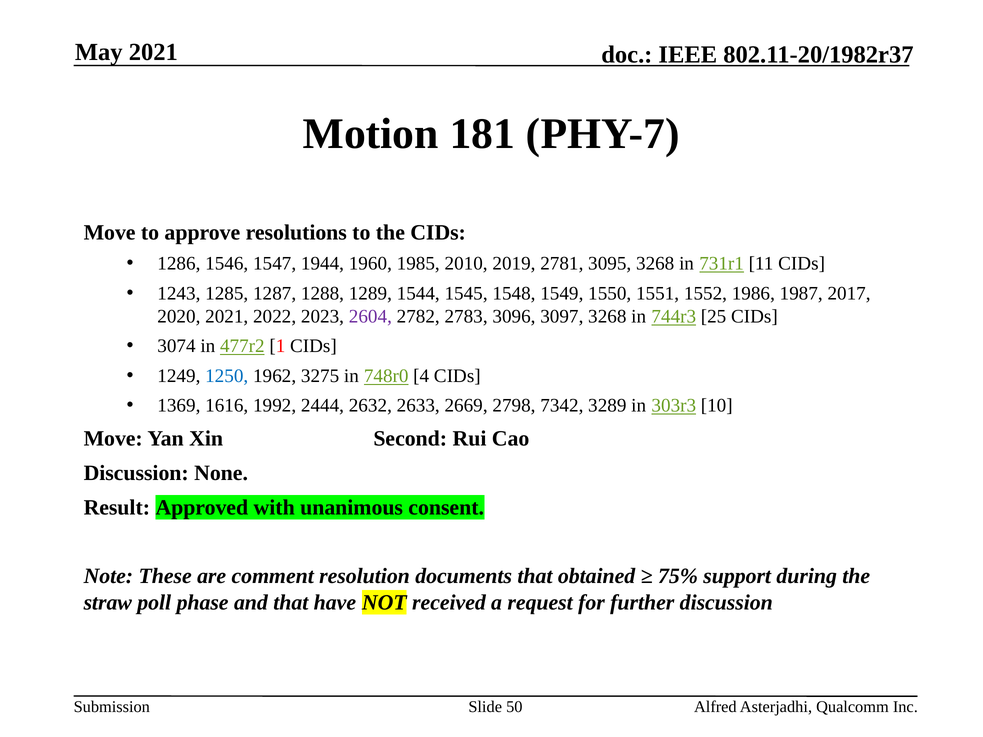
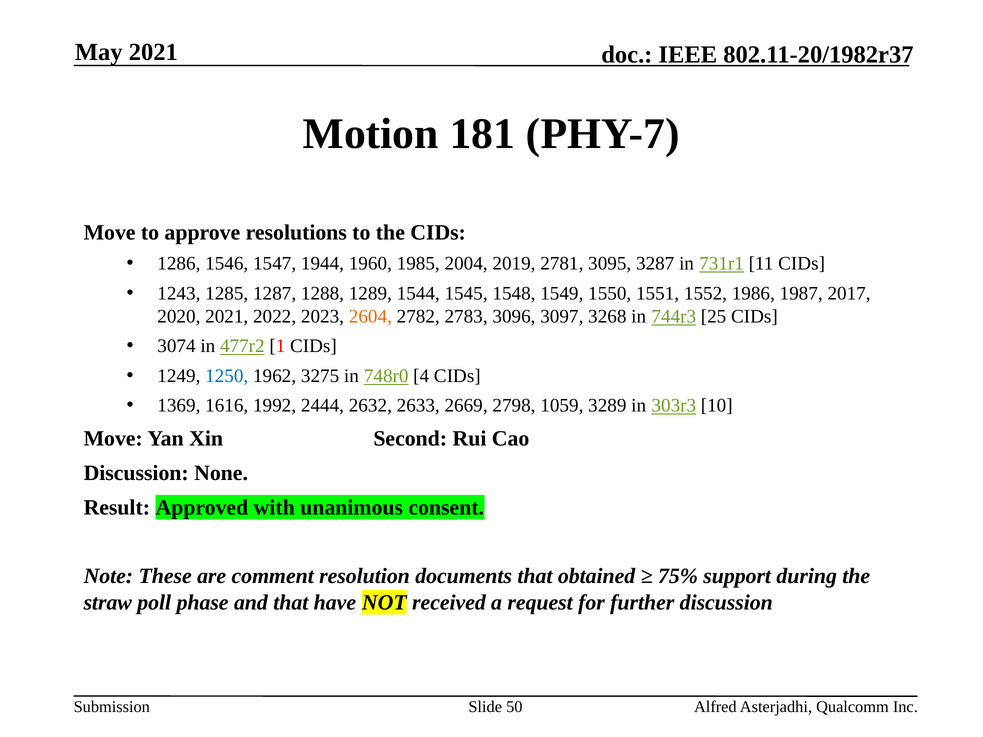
2010: 2010 -> 2004 (466, 264)
3095 3268: 3268 -> 3287 (655, 264)
2604 colour: purple -> orange (370, 316)
7342: 7342 -> 1059 (562, 406)
